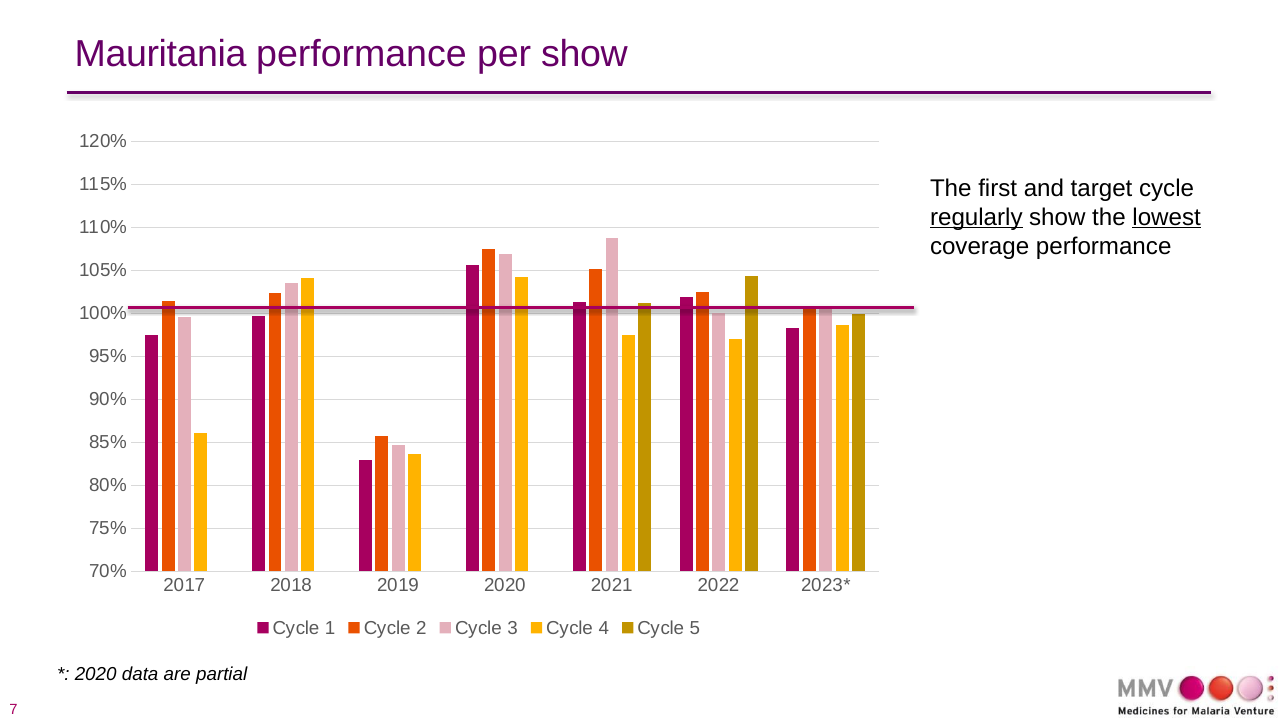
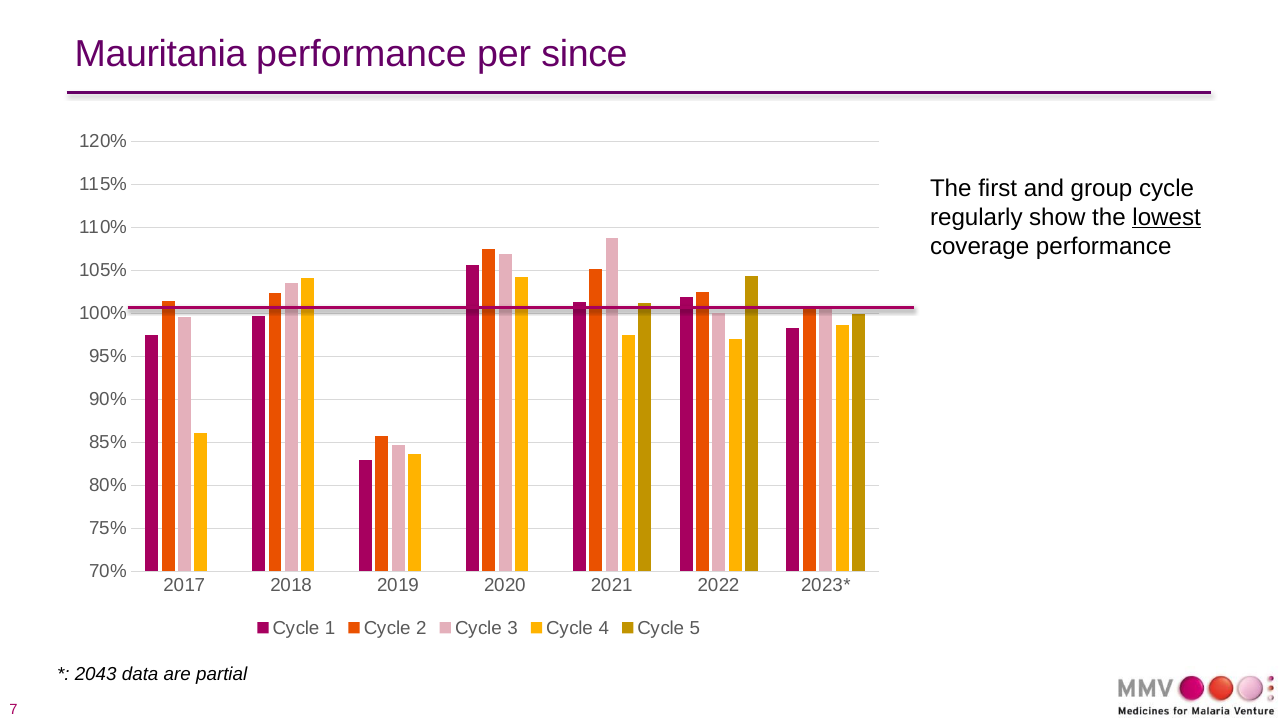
per show: show -> since (585, 55)
target: target -> group (1102, 188)
regularly underline: present -> none (976, 217)
2020: 2020 -> 2043 (96, 675)
